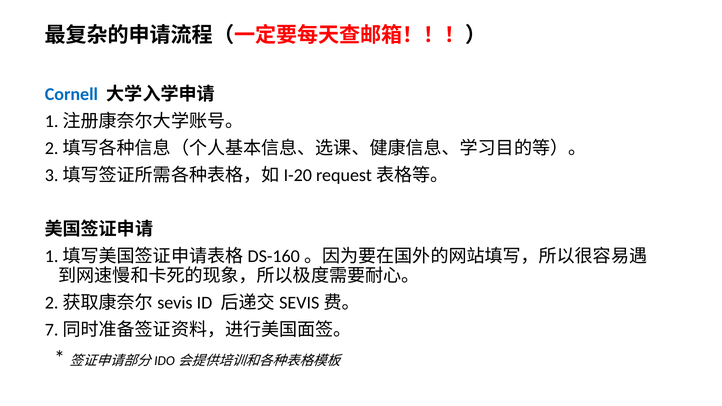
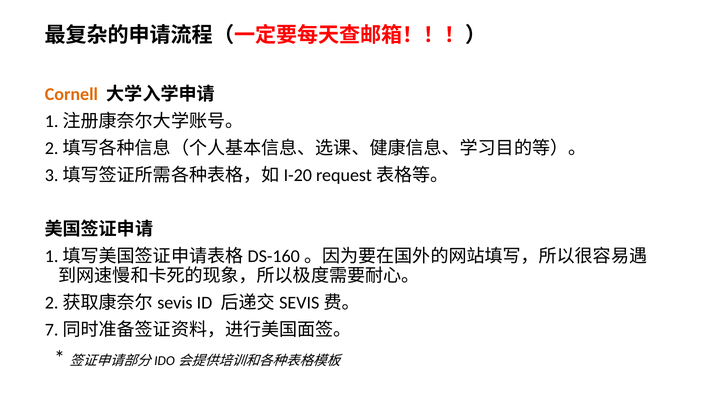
Cornell colour: blue -> orange (71, 94)
